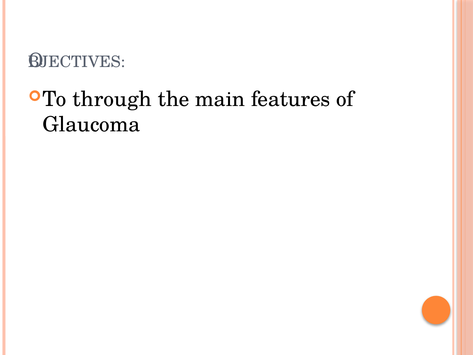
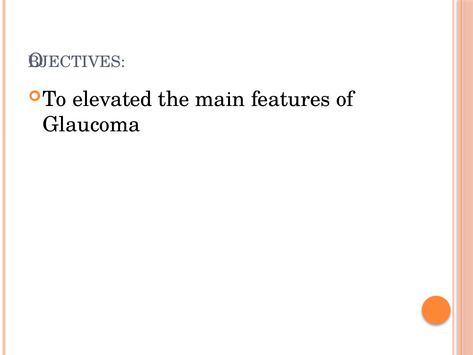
through: through -> elevated (112, 99)
